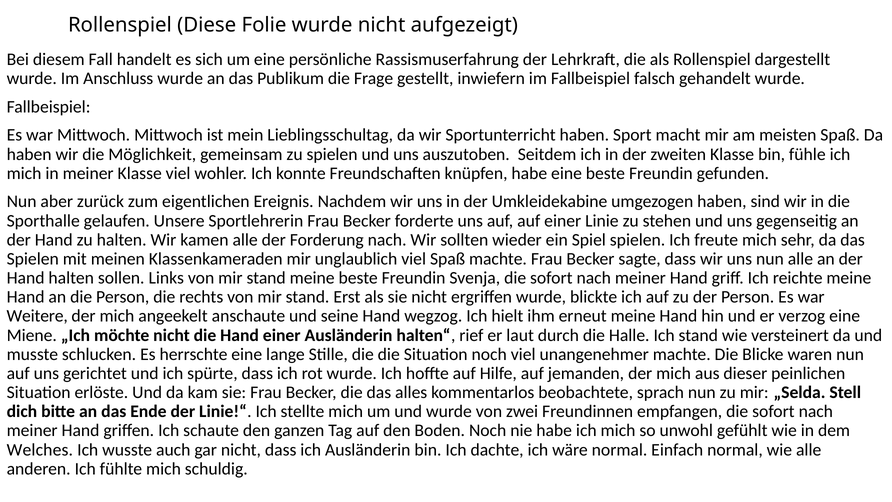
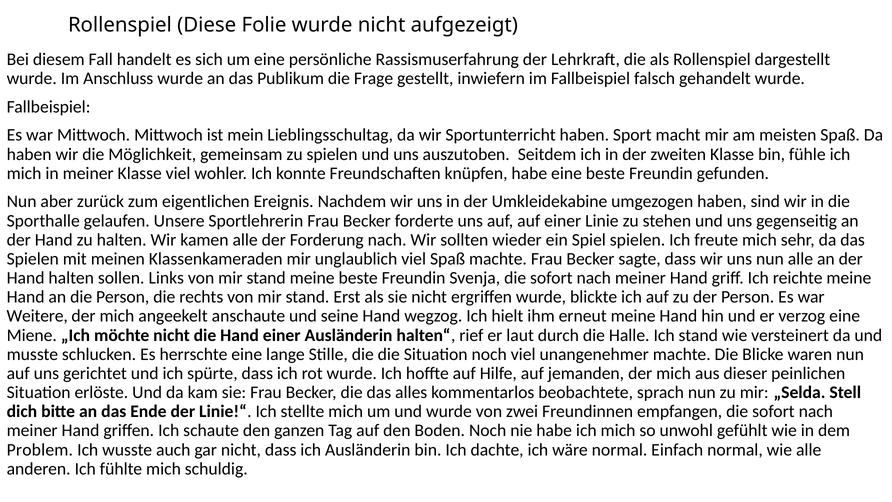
Welches: Welches -> Problem (40, 449)
